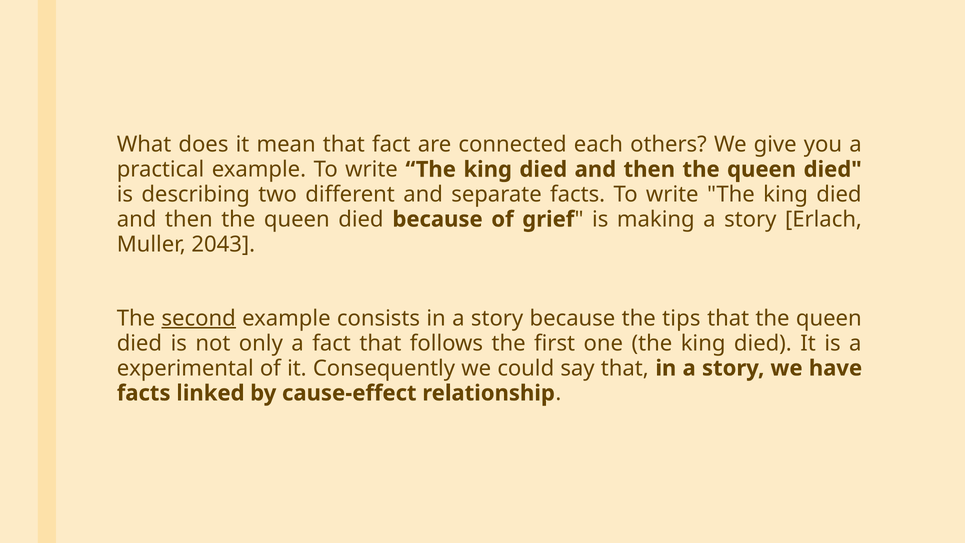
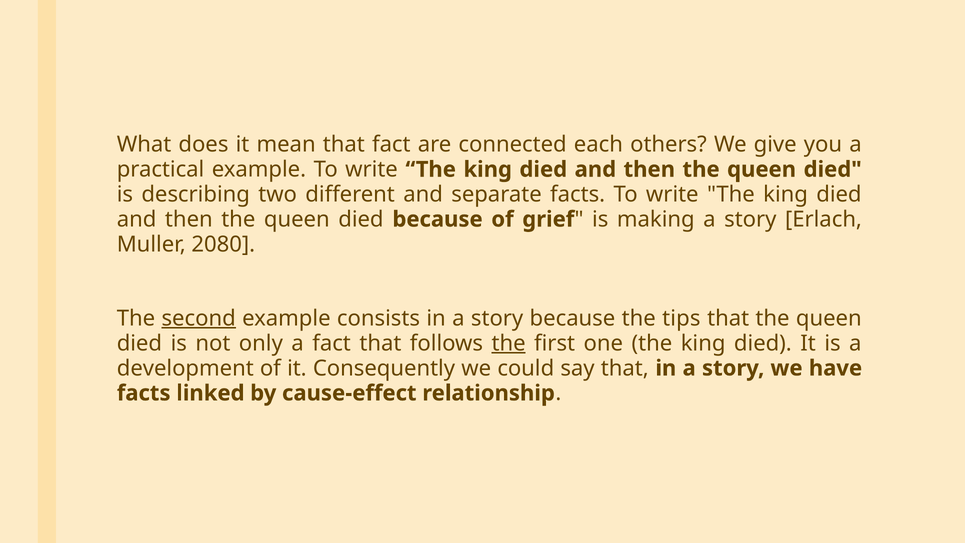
2043: 2043 -> 2080 (223, 244)
the underline: none -> present (509, 343)
experimental: experimental -> development (185, 368)
